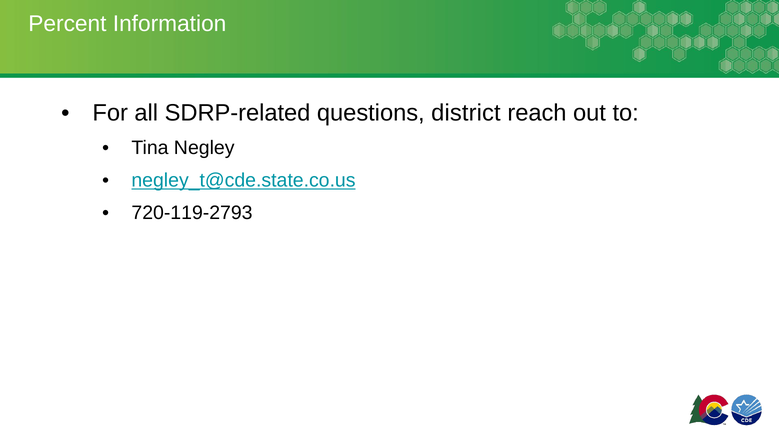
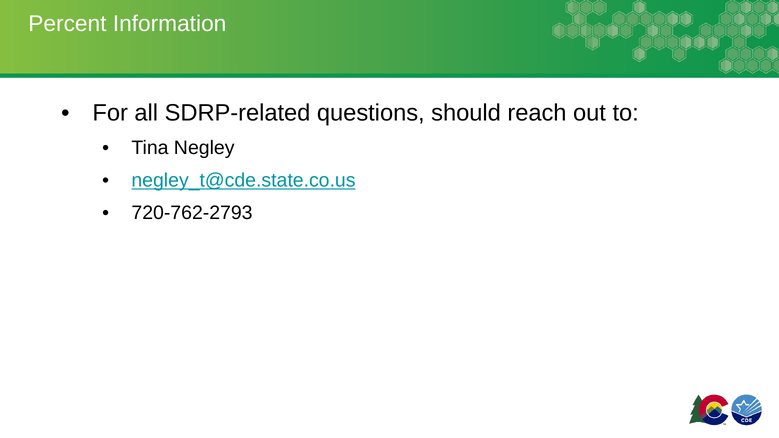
district: district -> should (466, 113)
720-119-2793: 720-119-2793 -> 720-762-2793 (192, 213)
